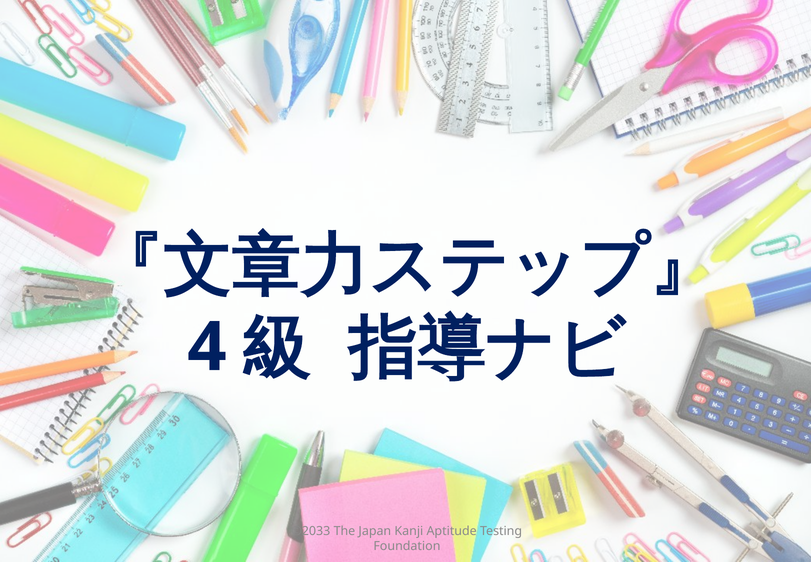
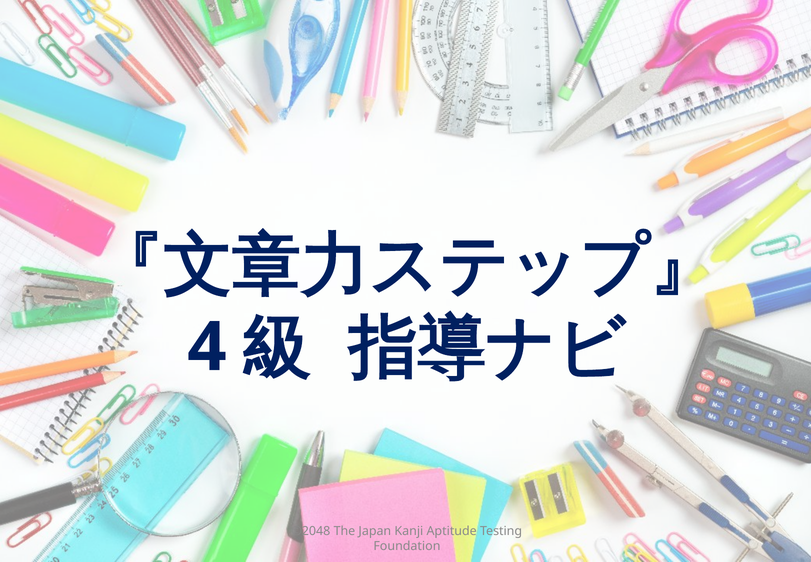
©2033: ©2033 -> ©2048 (311, 531)
